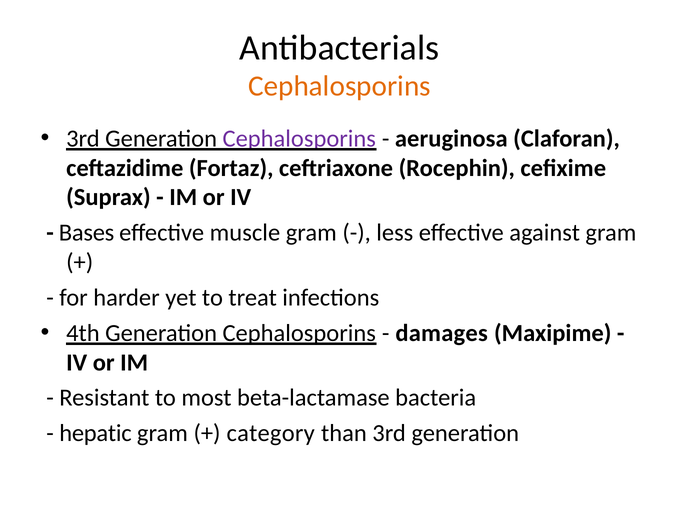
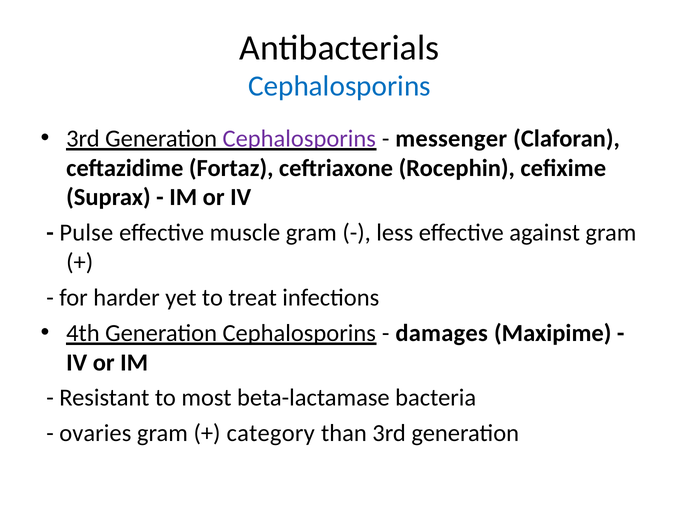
Cephalosporins colour: orange -> blue (339, 86)
aeruginosa: aeruginosa -> messenger (451, 139)
Bases: Bases -> Pulse (86, 233)
hepatic: hepatic -> ovaries (95, 434)
